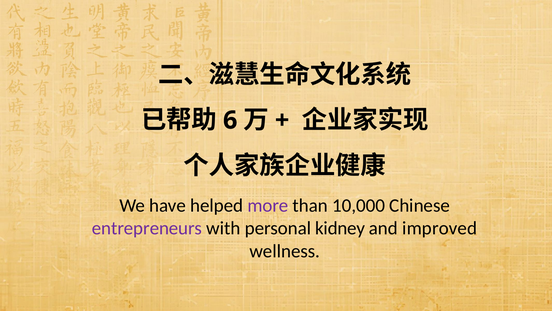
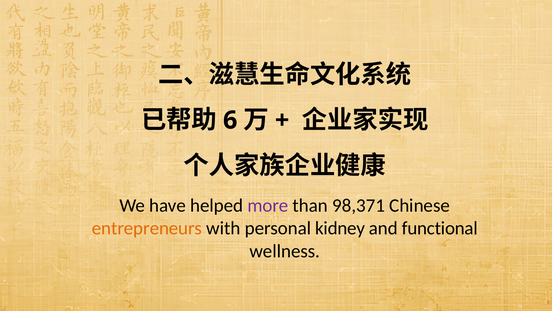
10,000: 10,000 -> 98,371 (359, 205)
entrepreneurs colour: purple -> orange (147, 228)
improved: improved -> functional (440, 228)
